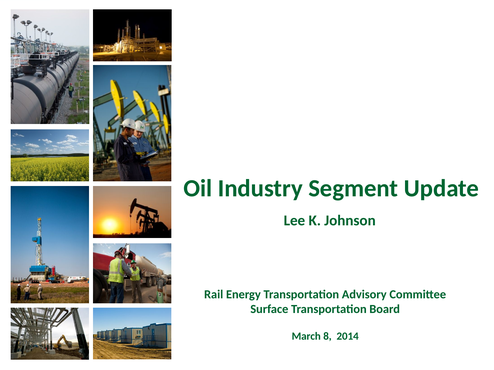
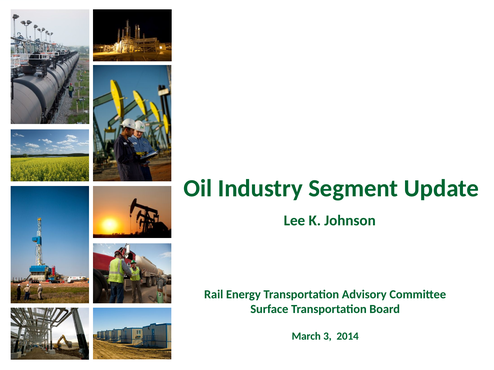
8: 8 -> 3 (327, 337)
